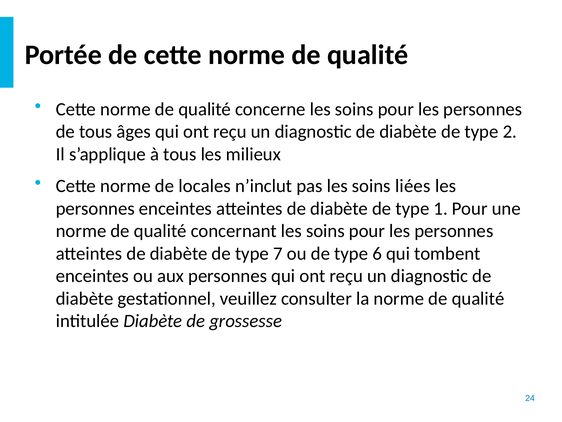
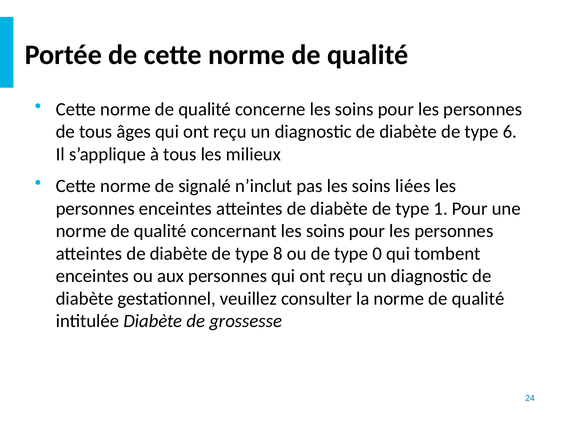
2: 2 -> 6 (510, 132)
locales: locales -> signalé (205, 186)
7: 7 -> 8 (278, 253)
6: 6 -> 0 (377, 253)
